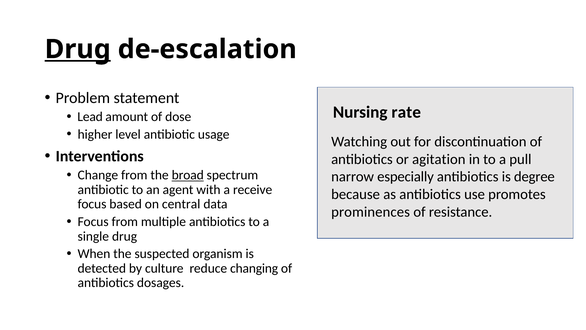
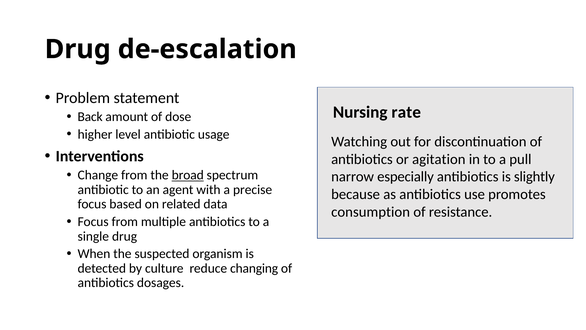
Drug underline: present -> none (78, 49)
Lead: Lead -> Back (90, 117)
degree: degree -> slightly (534, 177)
receive: receive -> precise (253, 189)
central: central -> related (181, 204)
prominences: prominences -> consumption (371, 212)
